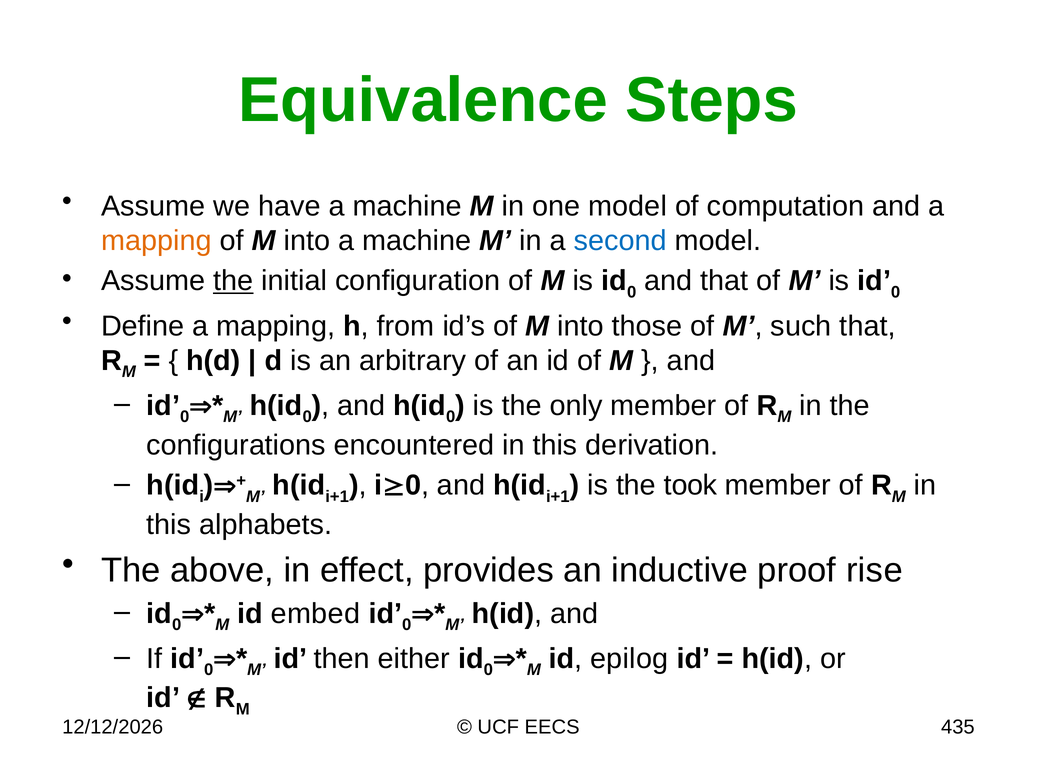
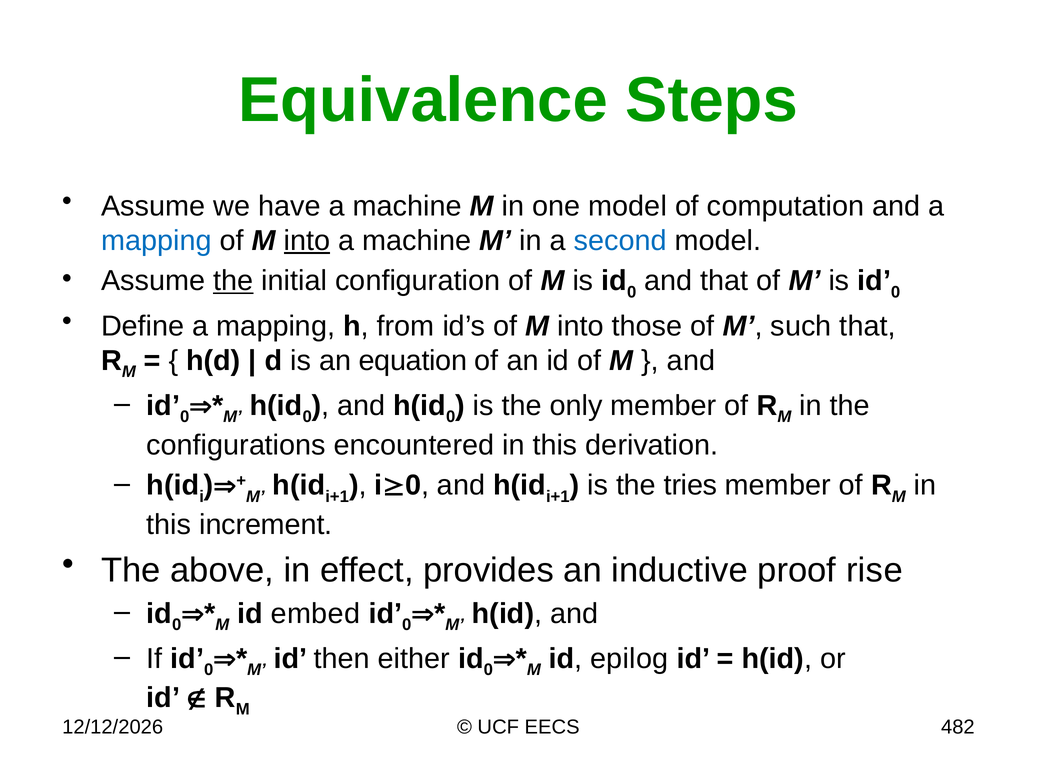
mapping colour: orange -> blue (156, 241)
into underline: none -> present (307, 241)
arbitrary: arbitrary -> equation (413, 361)
took: took -> tries (691, 485)
alphabets: alphabets -> increment (266, 525)
435: 435 -> 482 (958, 727)
